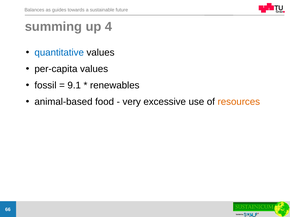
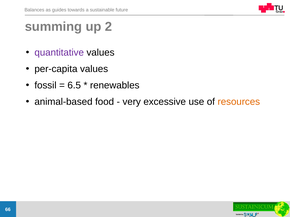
4: 4 -> 2 (109, 27)
quantitative colour: blue -> purple (59, 53)
9.1: 9.1 -> 6.5 (74, 86)
